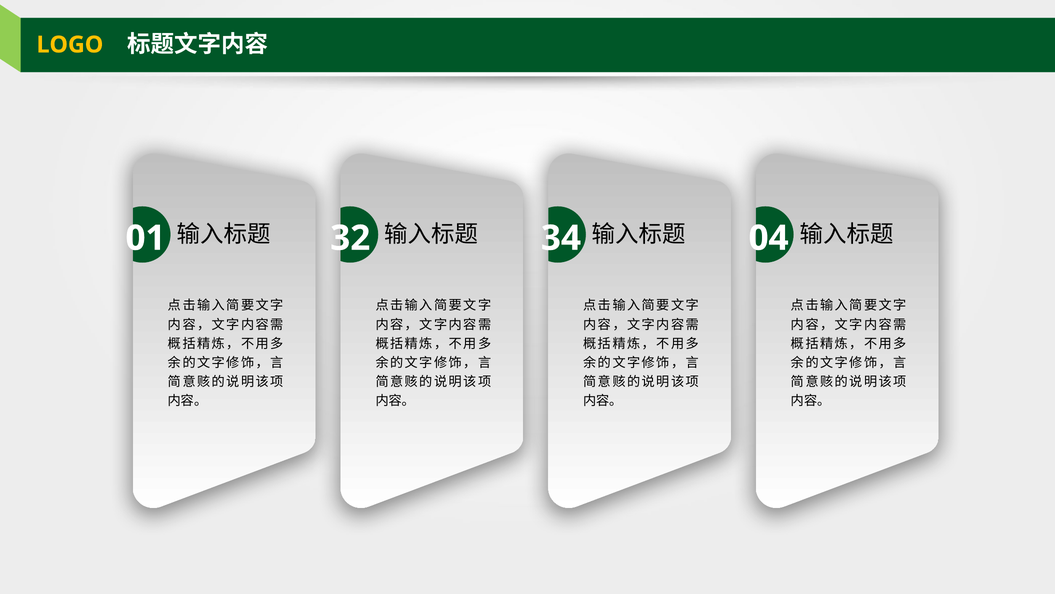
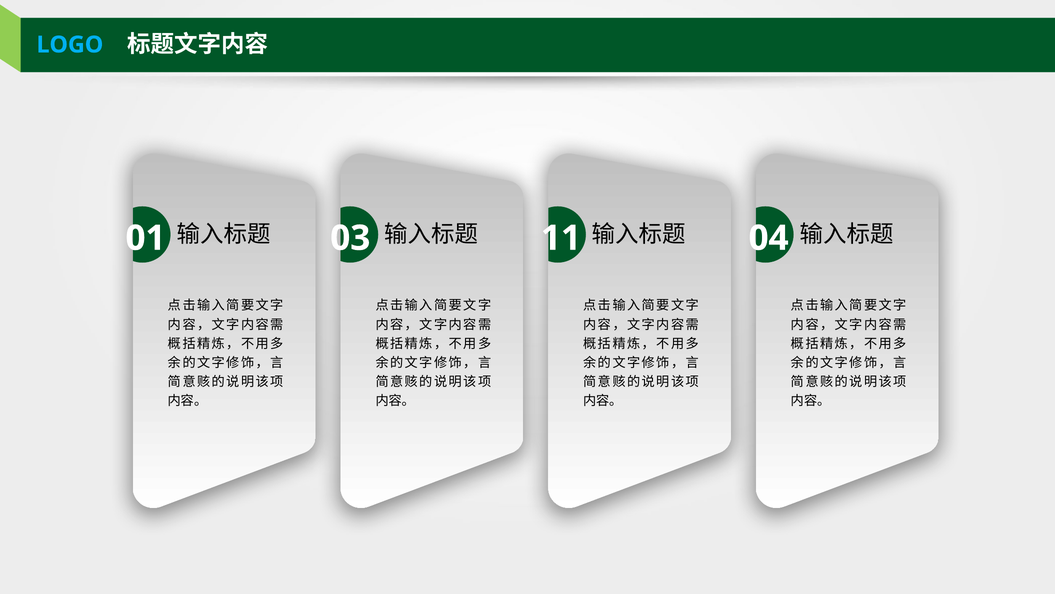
LOGO colour: yellow -> light blue (70, 45)
32: 32 -> 03 (350, 238)
34: 34 -> 11 (561, 238)
